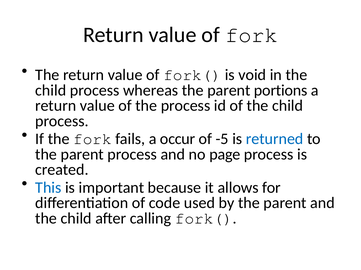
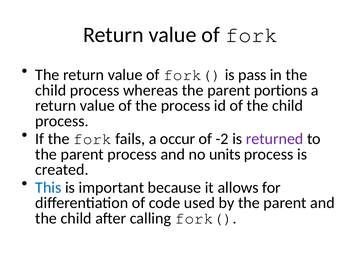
void: void -> pass (252, 75)
-5: -5 -> -2 (222, 139)
returned colour: blue -> purple (275, 139)
page: page -> units (225, 155)
